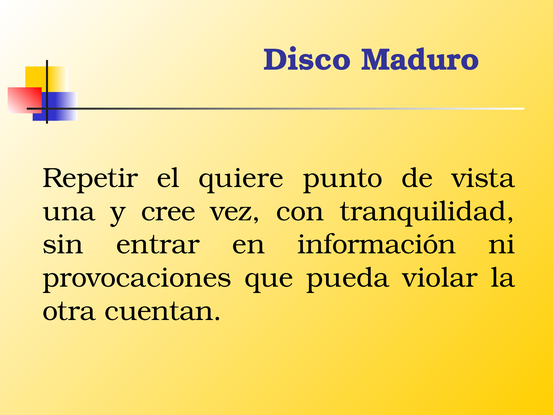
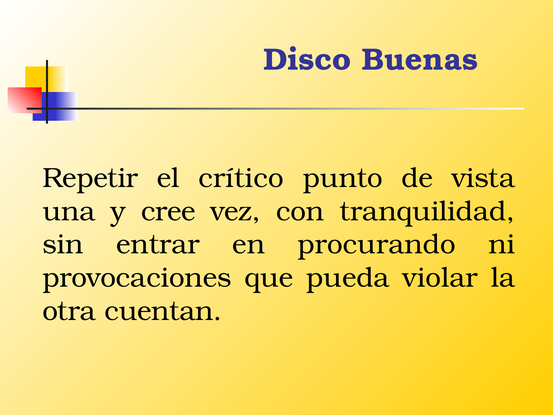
Maduro: Maduro -> Buenas (420, 60)
quiere: quiere -> crítico (241, 178)
información: información -> procurando (377, 244)
